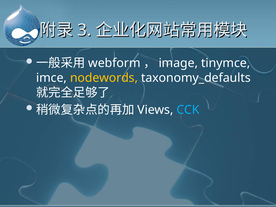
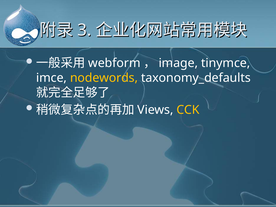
CCK colour: light blue -> yellow (188, 110)
